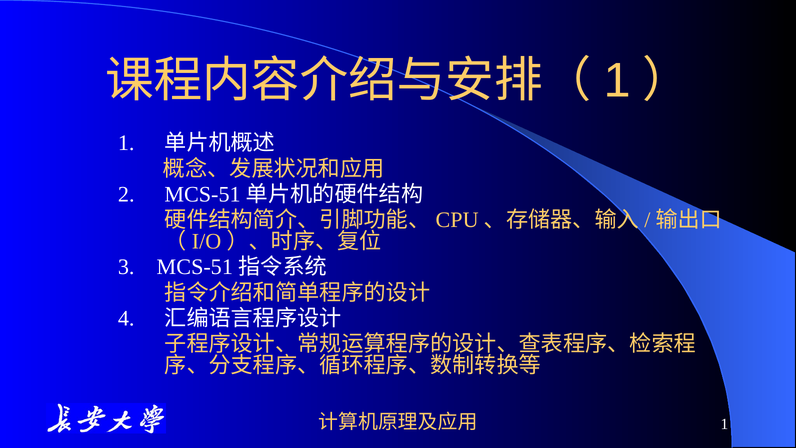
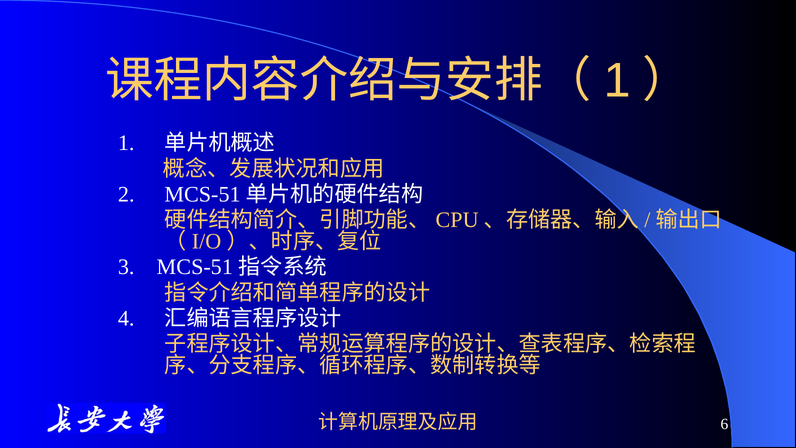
1: 1 -> 6 (724, 424)
